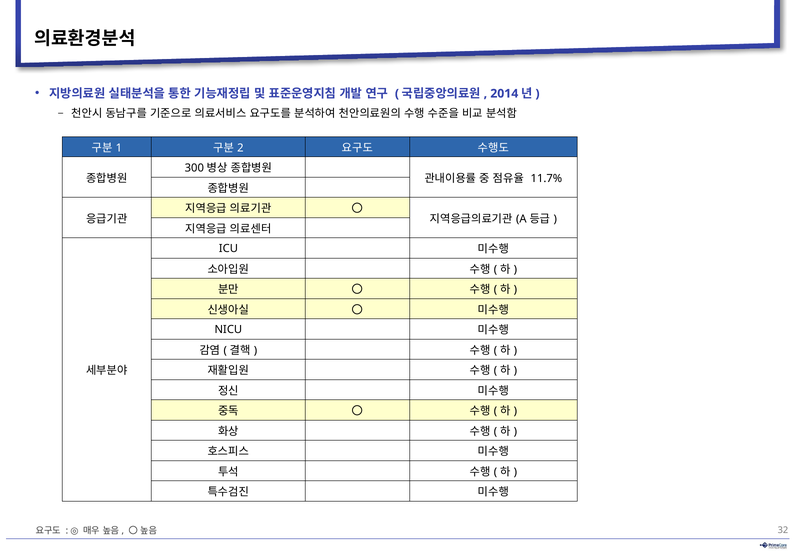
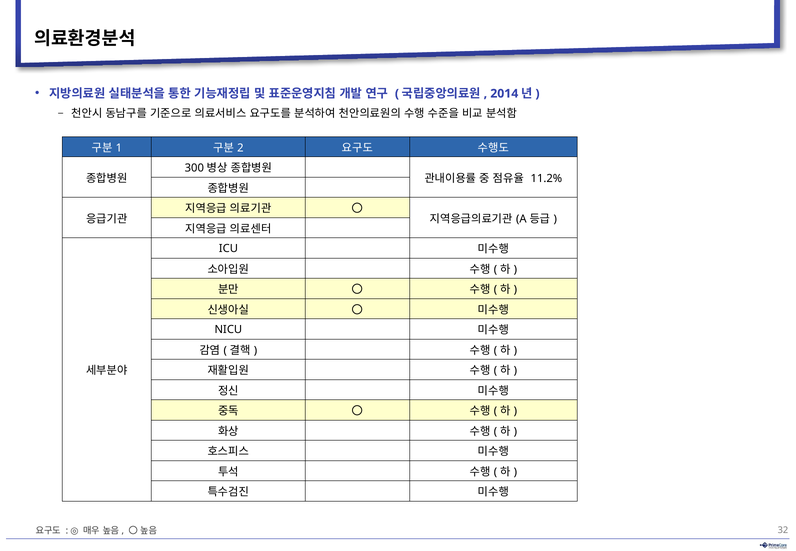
11.7%: 11.7% -> 11.2% (546, 178)
